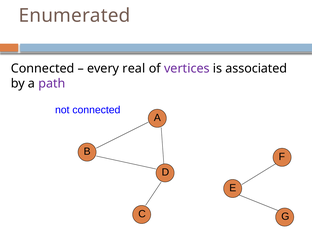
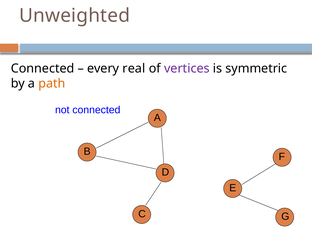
Enumerated: Enumerated -> Unweighted (75, 16)
associated: associated -> symmetric (256, 68)
path colour: purple -> orange (52, 84)
